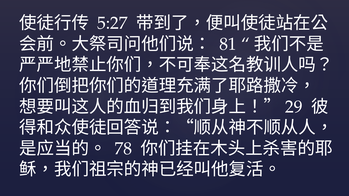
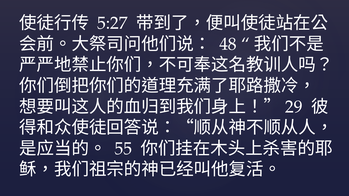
81: 81 -> 48 (228, 44)
78: 78 -> 55 (123, 149)
